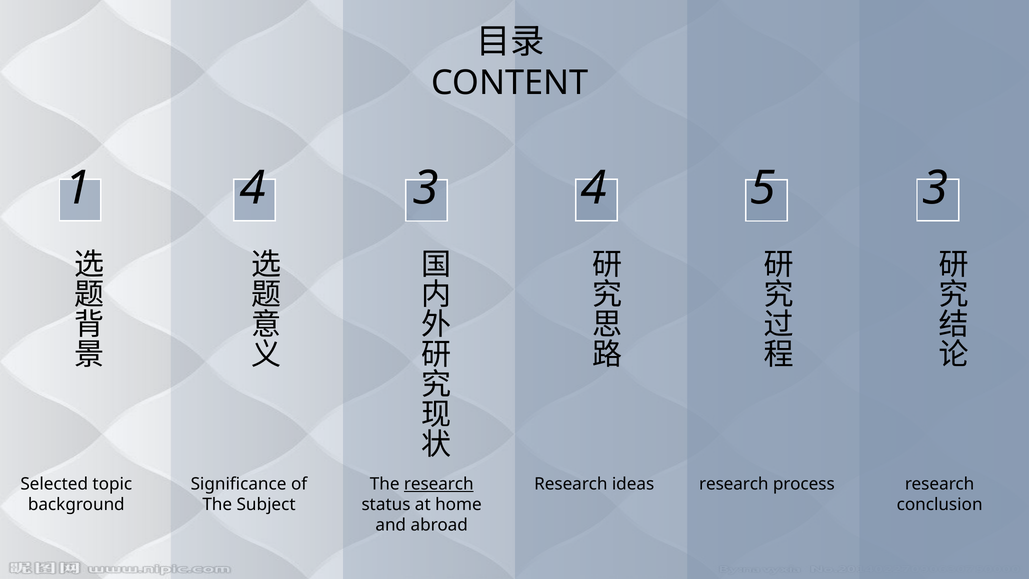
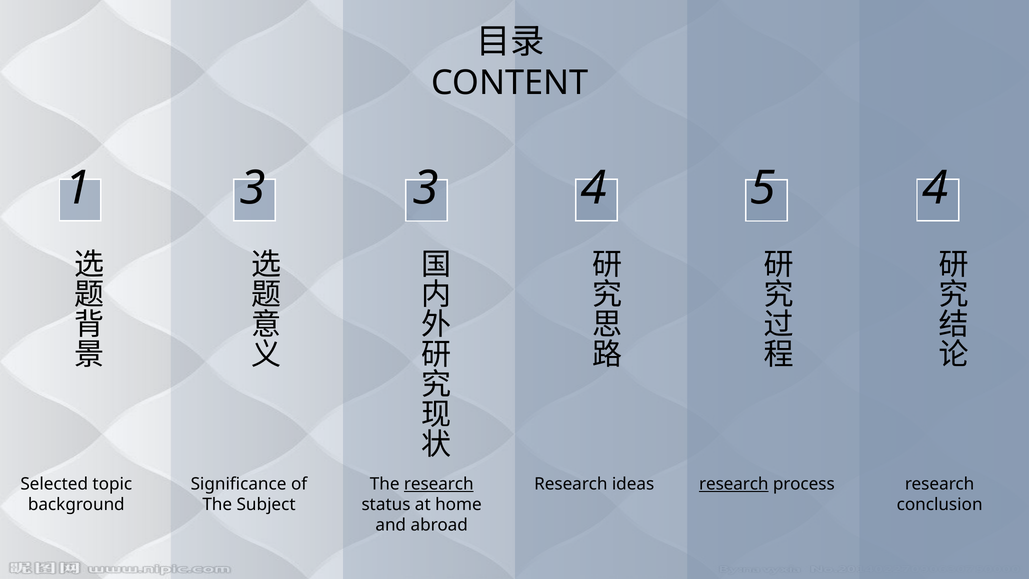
1 4: 4 -> 3 (253, 188)
3 3: 3 -> 4 (935, 188)
research underline: none -> present (734, 484)
